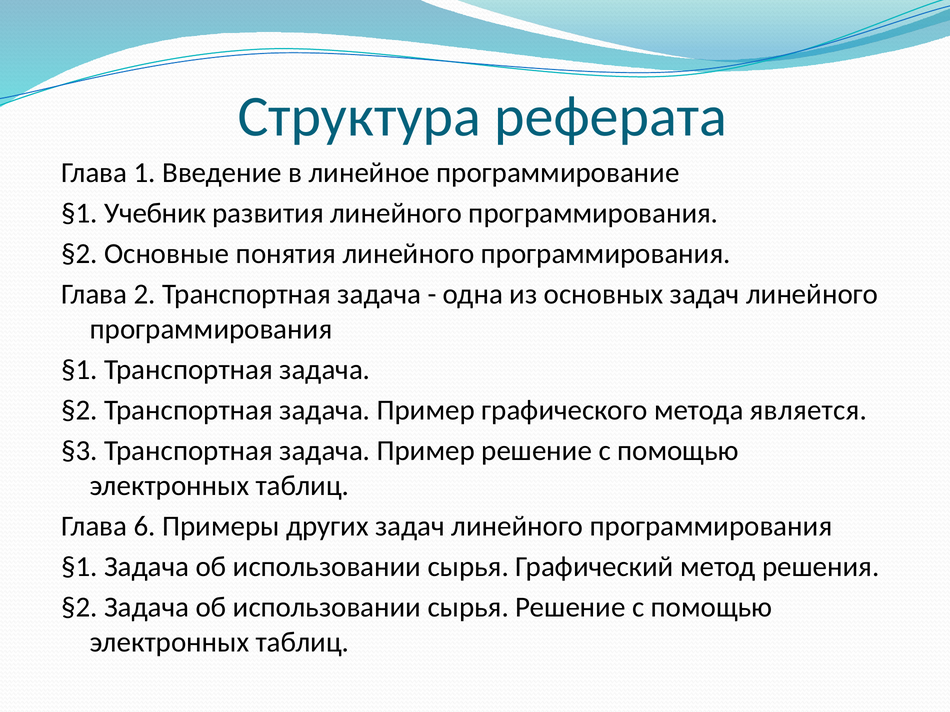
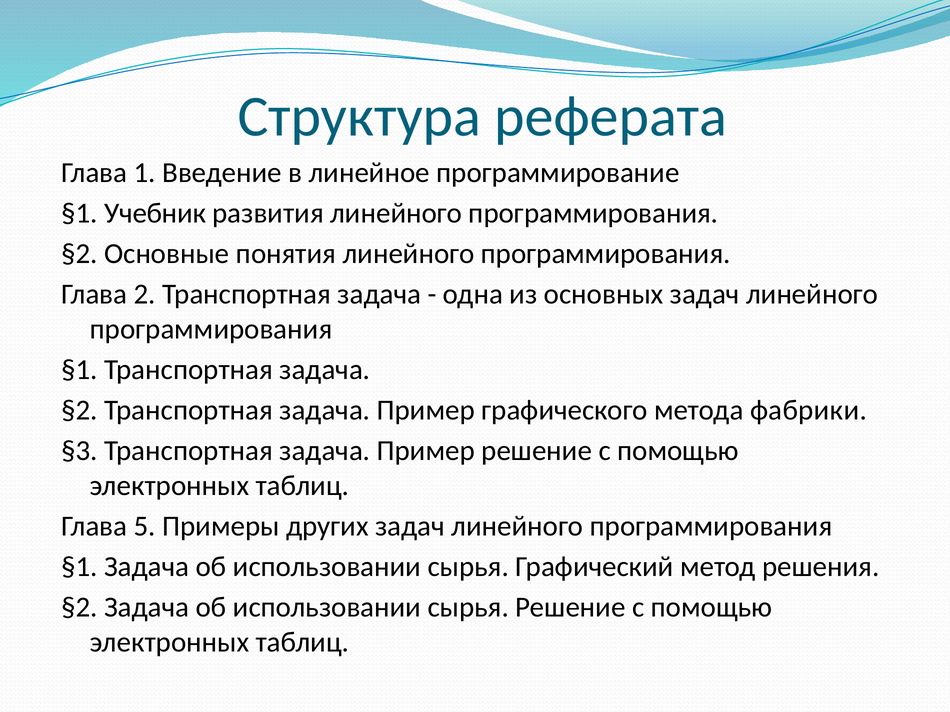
является: является -> фабрики (808, 410)
6: 6 -> 5 (145, 527)
